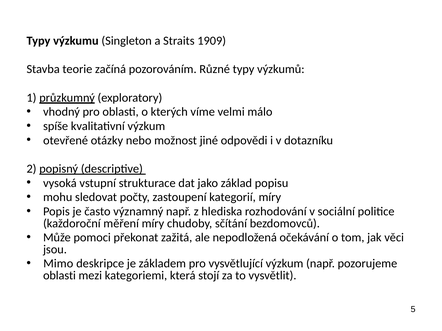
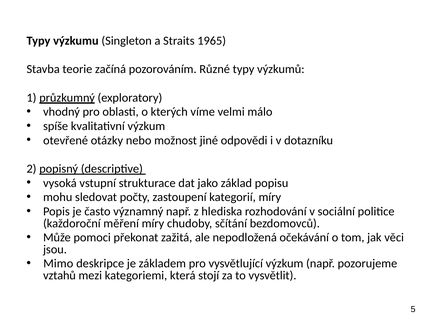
1909: 1909 -> 1965 (212, 41)
oblasti: oblasti -> vztahů (59, 276)
